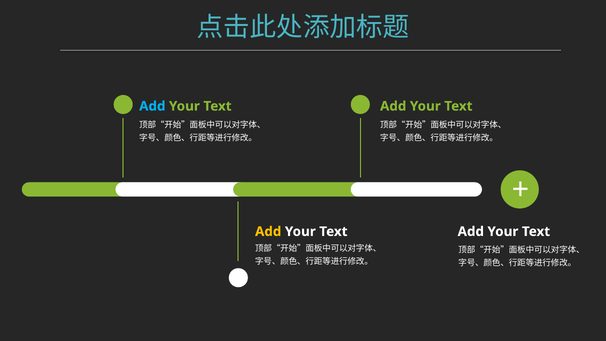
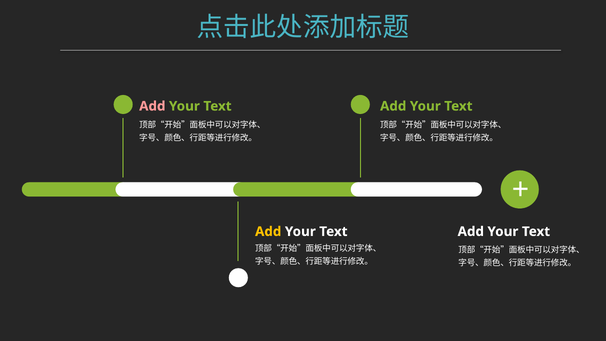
Add colour: light blue -> pink (152, 106)
